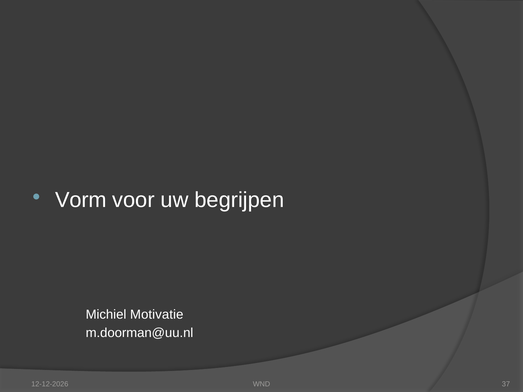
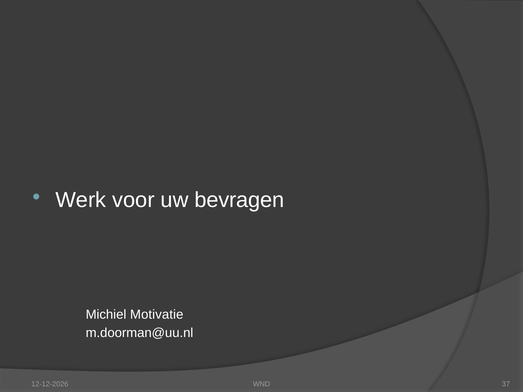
Vorm: Vorm -> Werk (81, 200)
begrijpen: begrijpen -> bevragen (239, 200)
